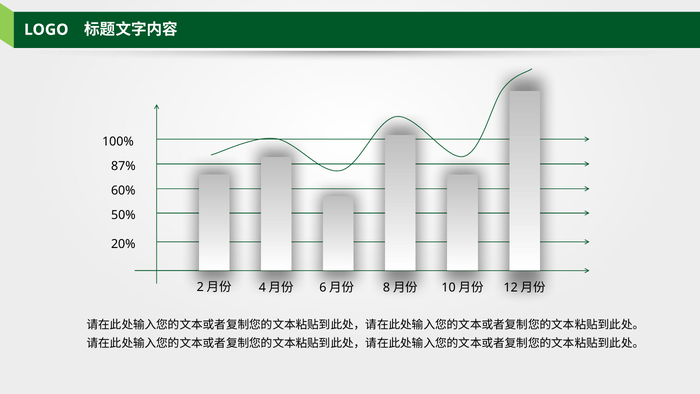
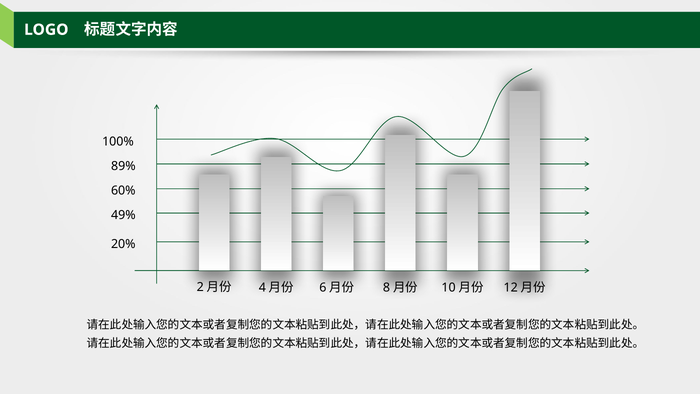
87%: 87% -> 89% (123, 166)
50%: 50% -> 49% (123, 215)
